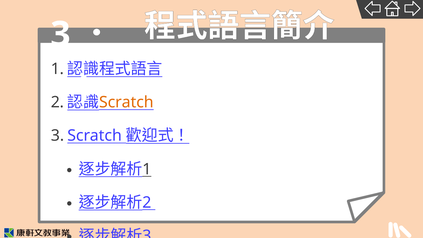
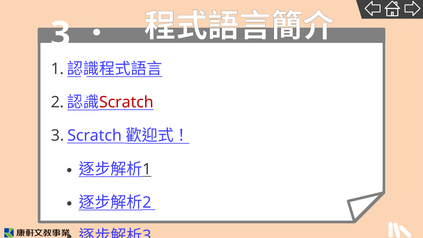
Scratch colour: orange -> red (126, 102)
